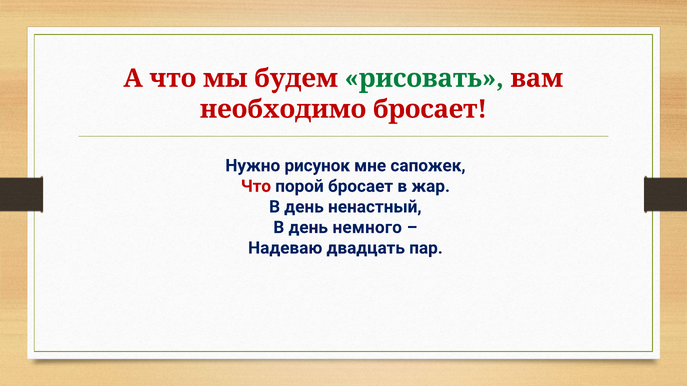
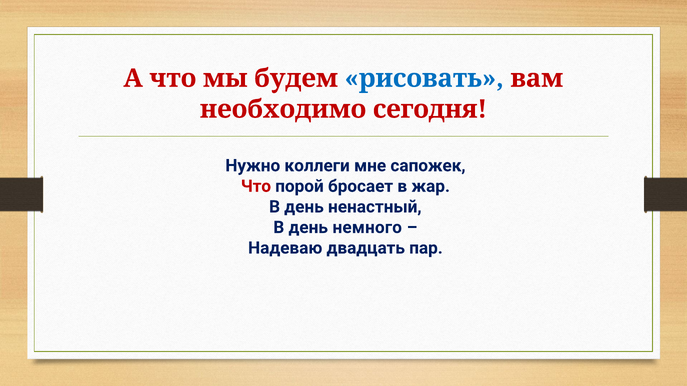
рисовать colour: green -> blue (424, 78)
необходимо бросает: бросает -> сегодня (430, 109)
рисунок: рисунок -> коллеги (317, 166)
